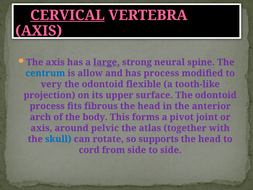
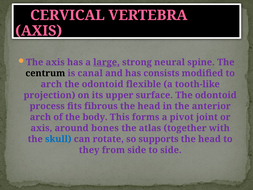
CERVICAL underline: present -> none (67, 15)
centrum colour: blue -> black (45, 73)
allow: allow -> canal (90, 73)
has process: process -> consists (161, 73)
very: very -> arch (51, 84)
pelvic: pelvic -> bones (105, 128)
cord: cord -> they (89, 150)
